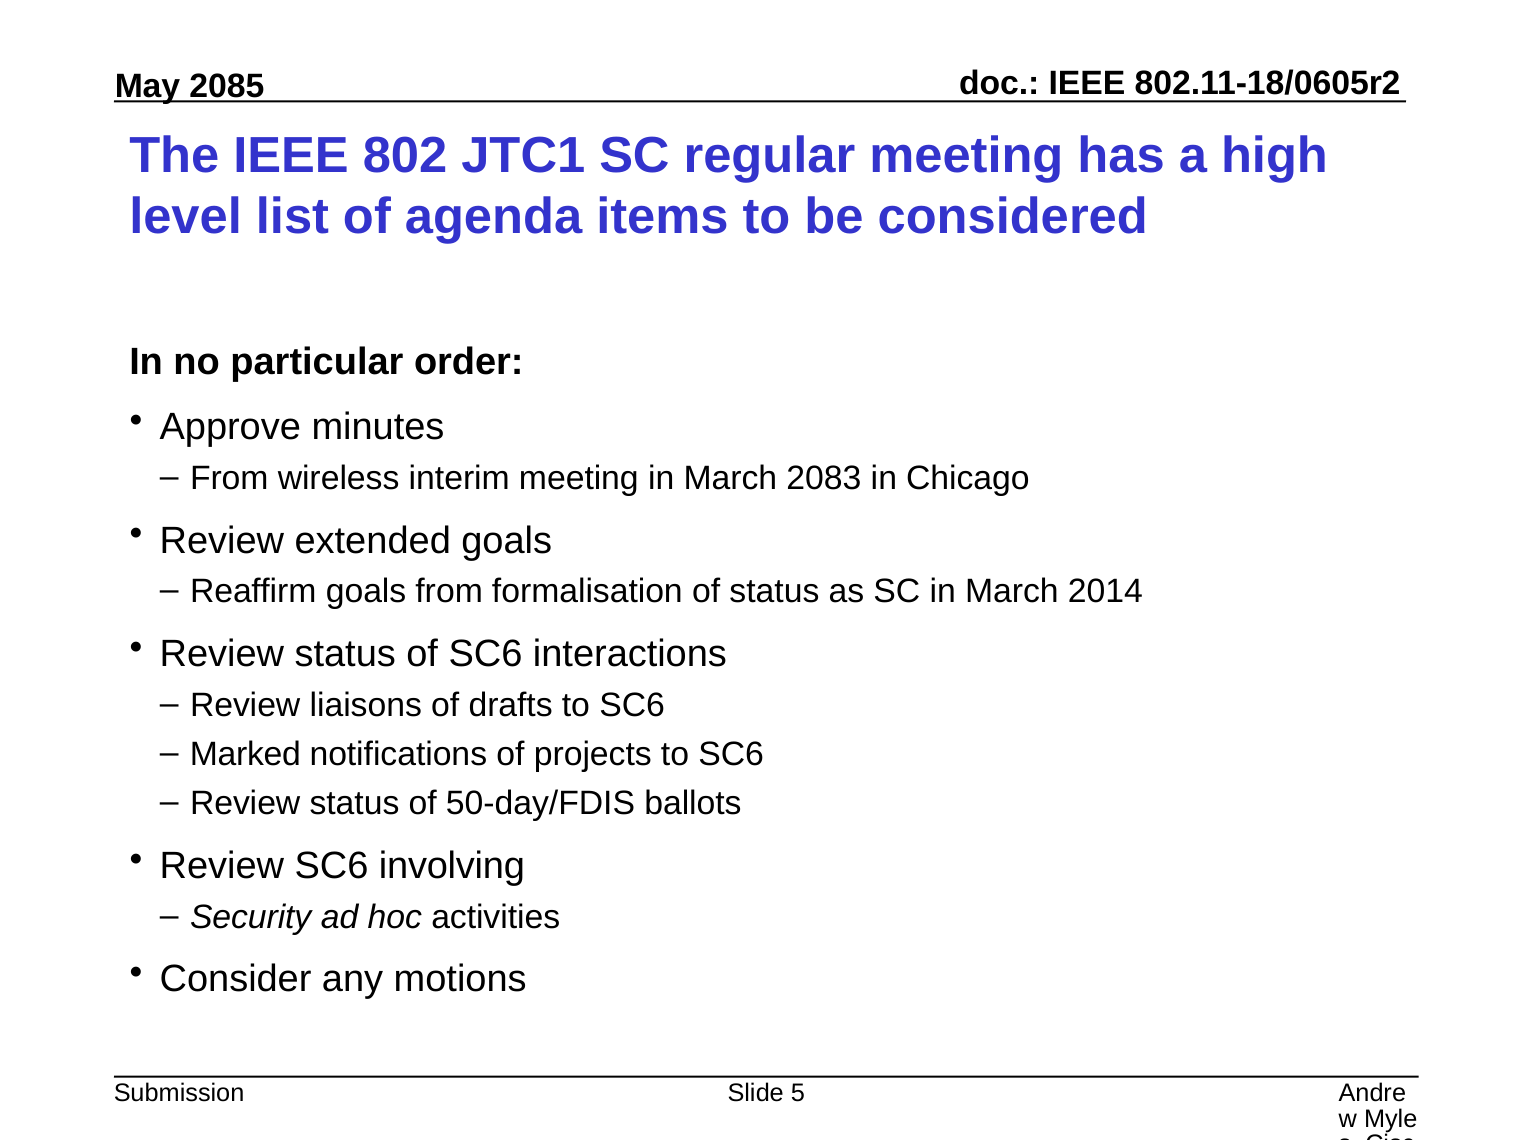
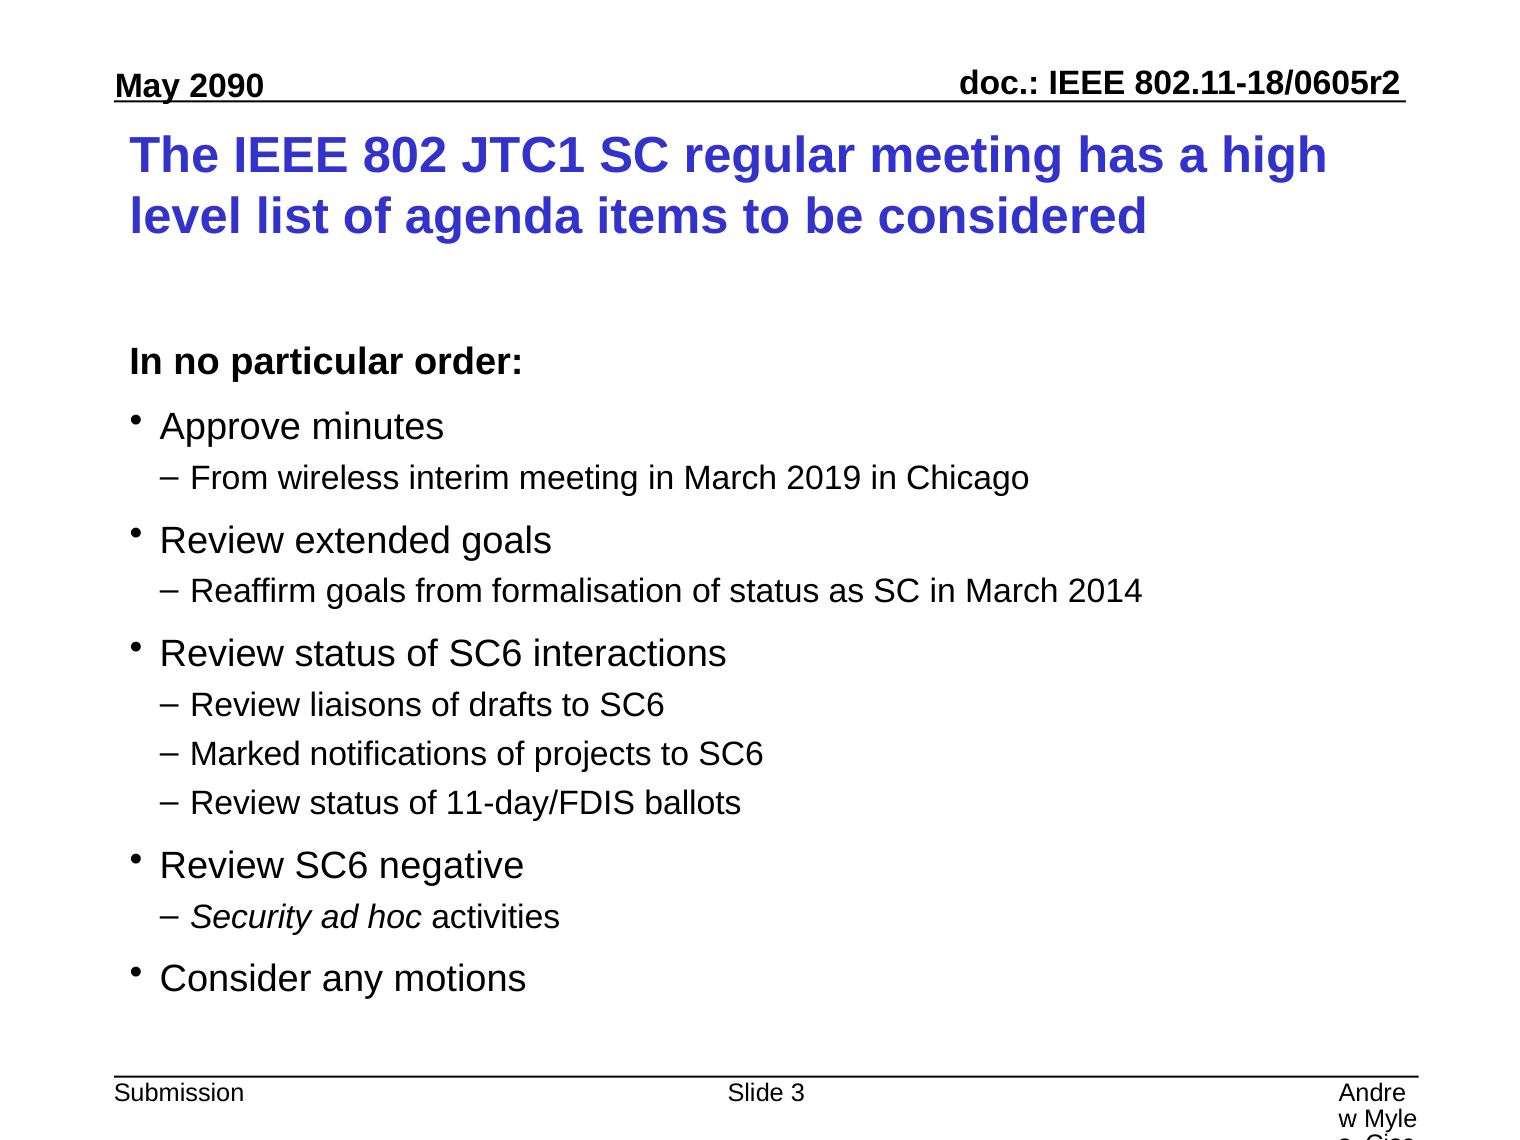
2085: 2085 -> 2090 (227, 86)
2083: 2083 -> 2019 (824, 478)
50-day/FDIS: 50-day/FDIS -> 11-day/FDIS (540, 803)
involving: involving -> negative (452, 866)
5: 5 -> 3 (798, 1093)
